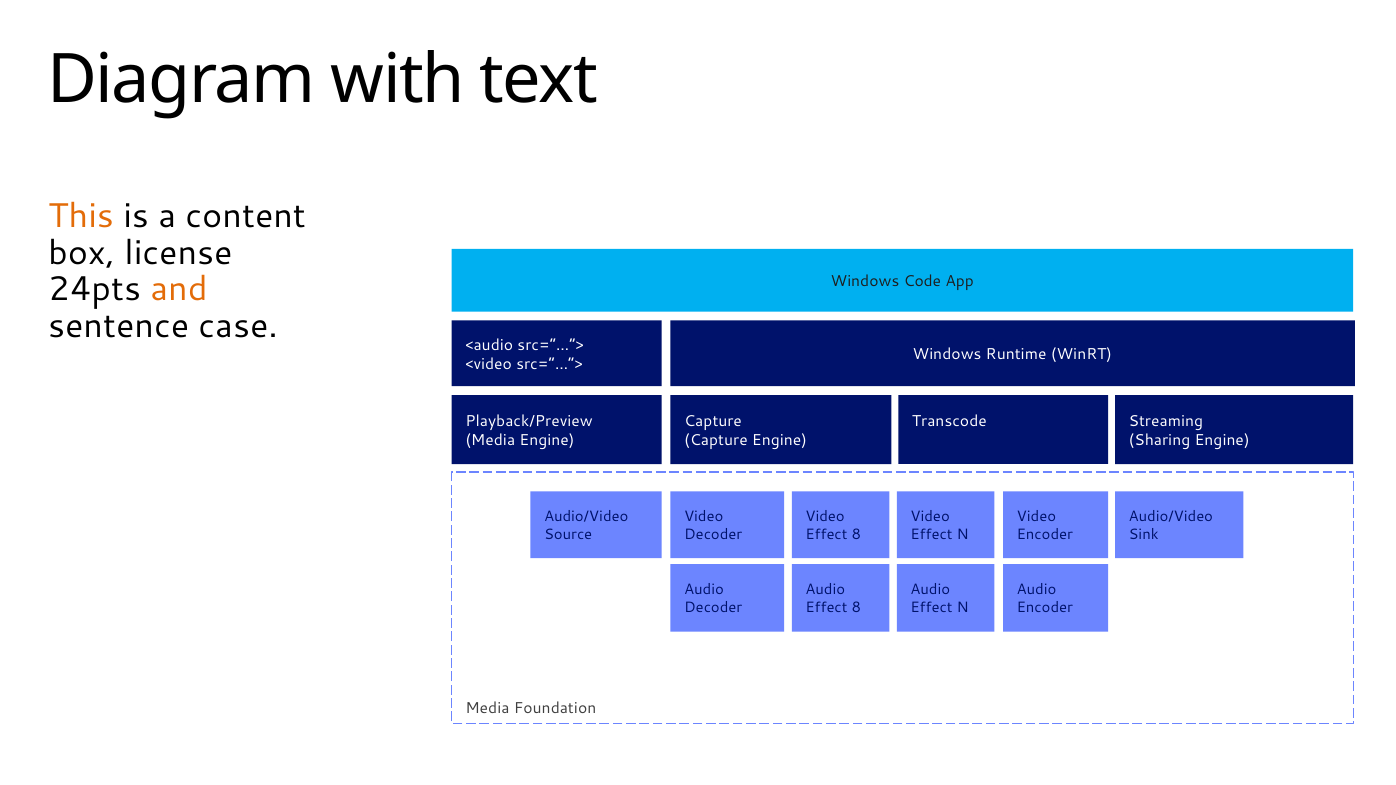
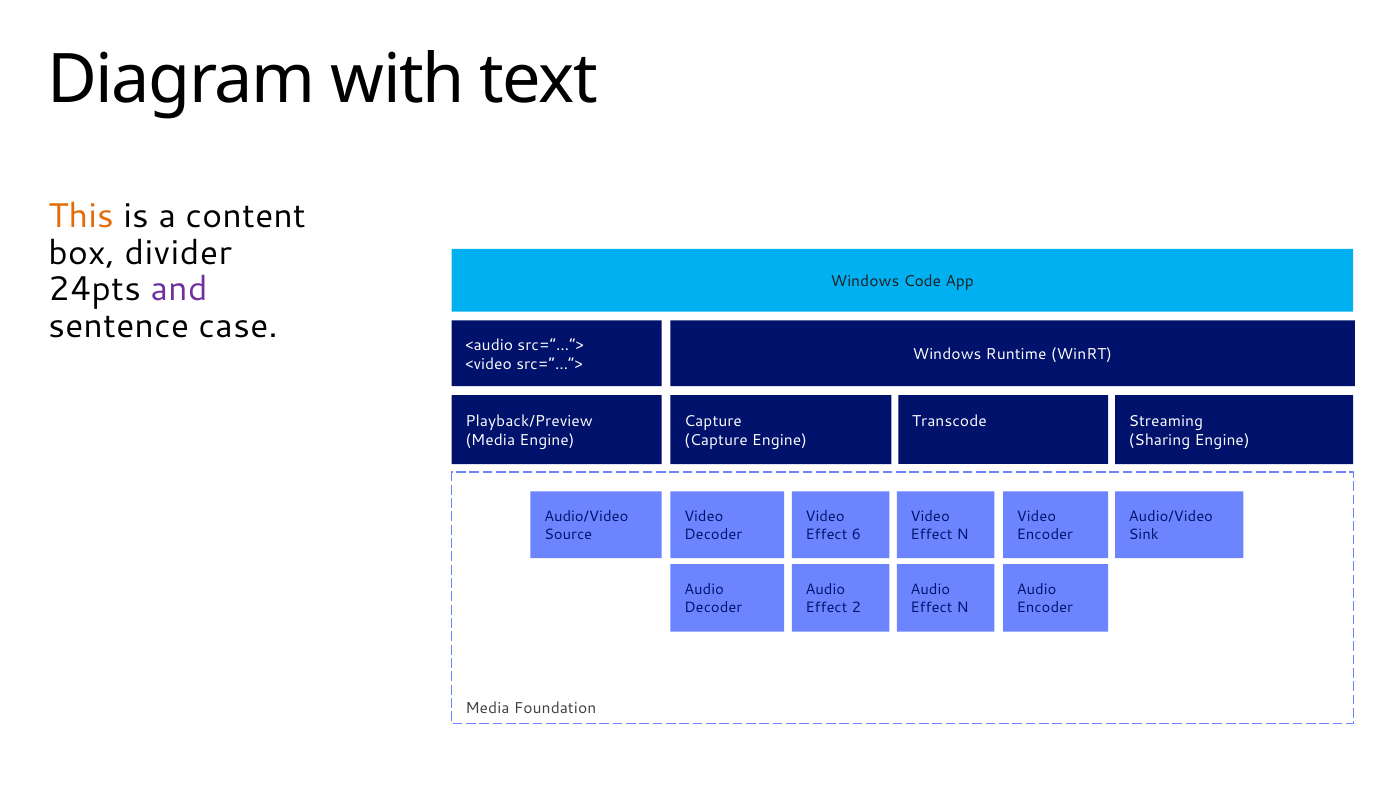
license: license -> divider (178, 253)
and colour: orange -> purple (179, 290)
8: 8 -> 6 (856, 535)
8: 8 -> 2 (856, 608)
